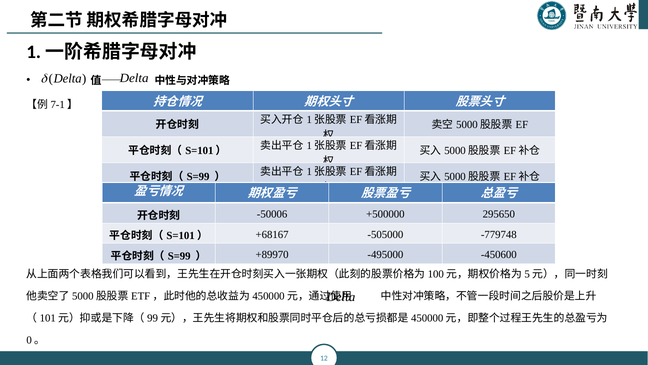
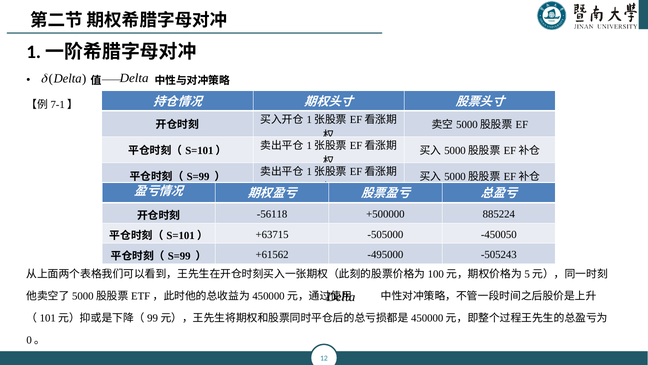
-50006: -50006 -> -56118 (272, 214)
295650: 295650 -> 885224 (499, 214)
+68167: +68167 -> +63715 (272, 234)
-779748: -779748 -> -450050 (499, 234)
+89970: +89970 -> +61562 (272, 254)
-450600: -450600 -> -505243 (499, 254)
